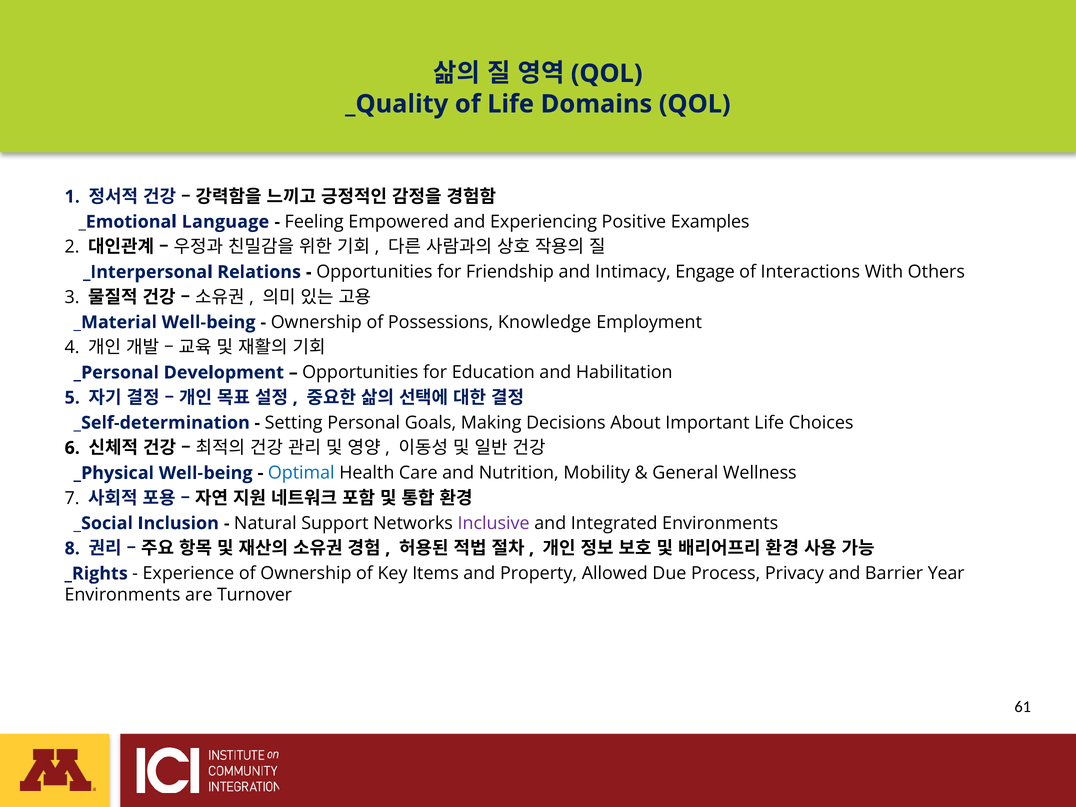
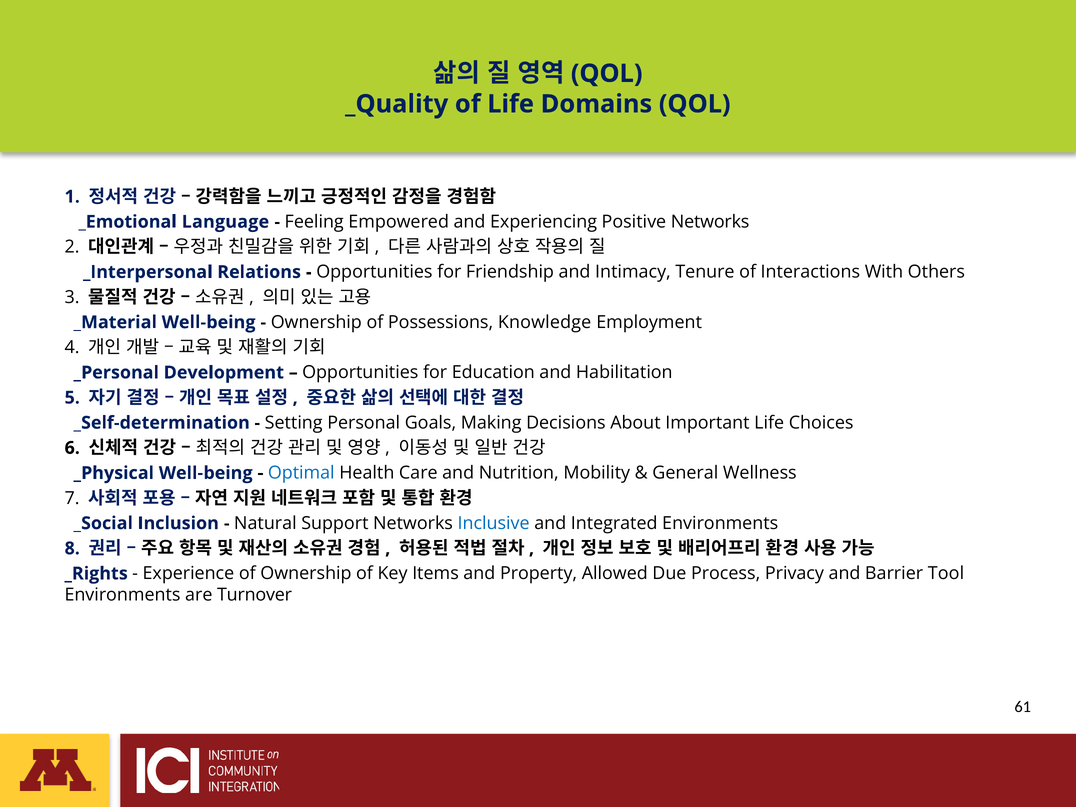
Positive Examples: Examples -> Networks (710, 222)
Engage: Engage -> Tenure (705, 272)
Inclusive colour: purple -> blue (494, 523)
Year: Year -> Tool (946, 574)
